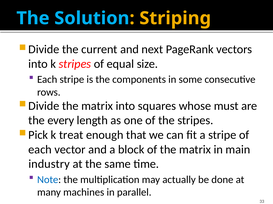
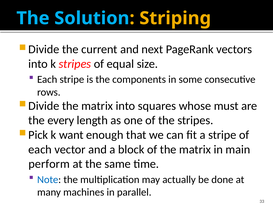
treat: treat -> want (71, 135)
industry: industry -> perform (49, 165)
